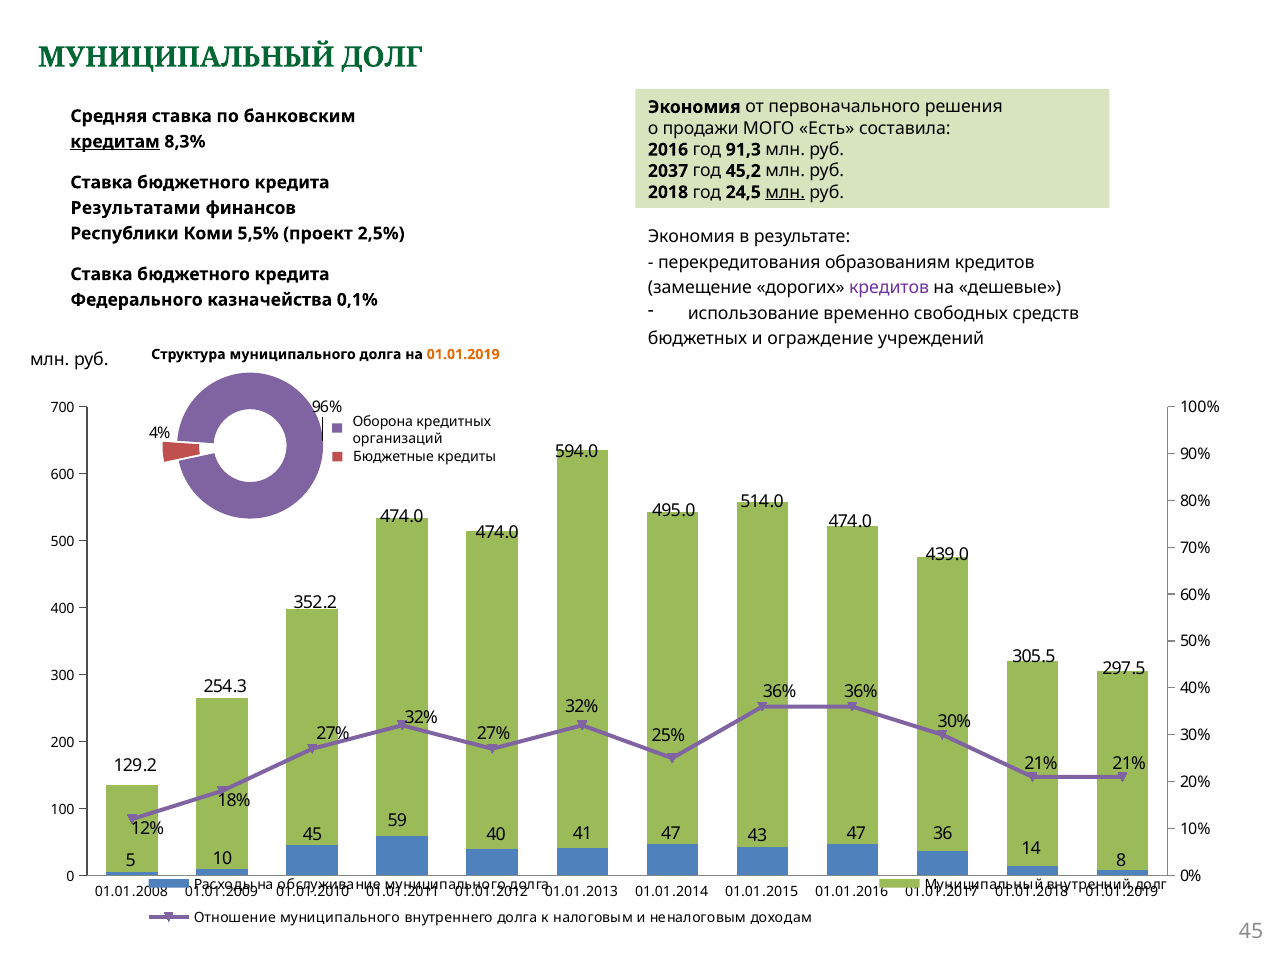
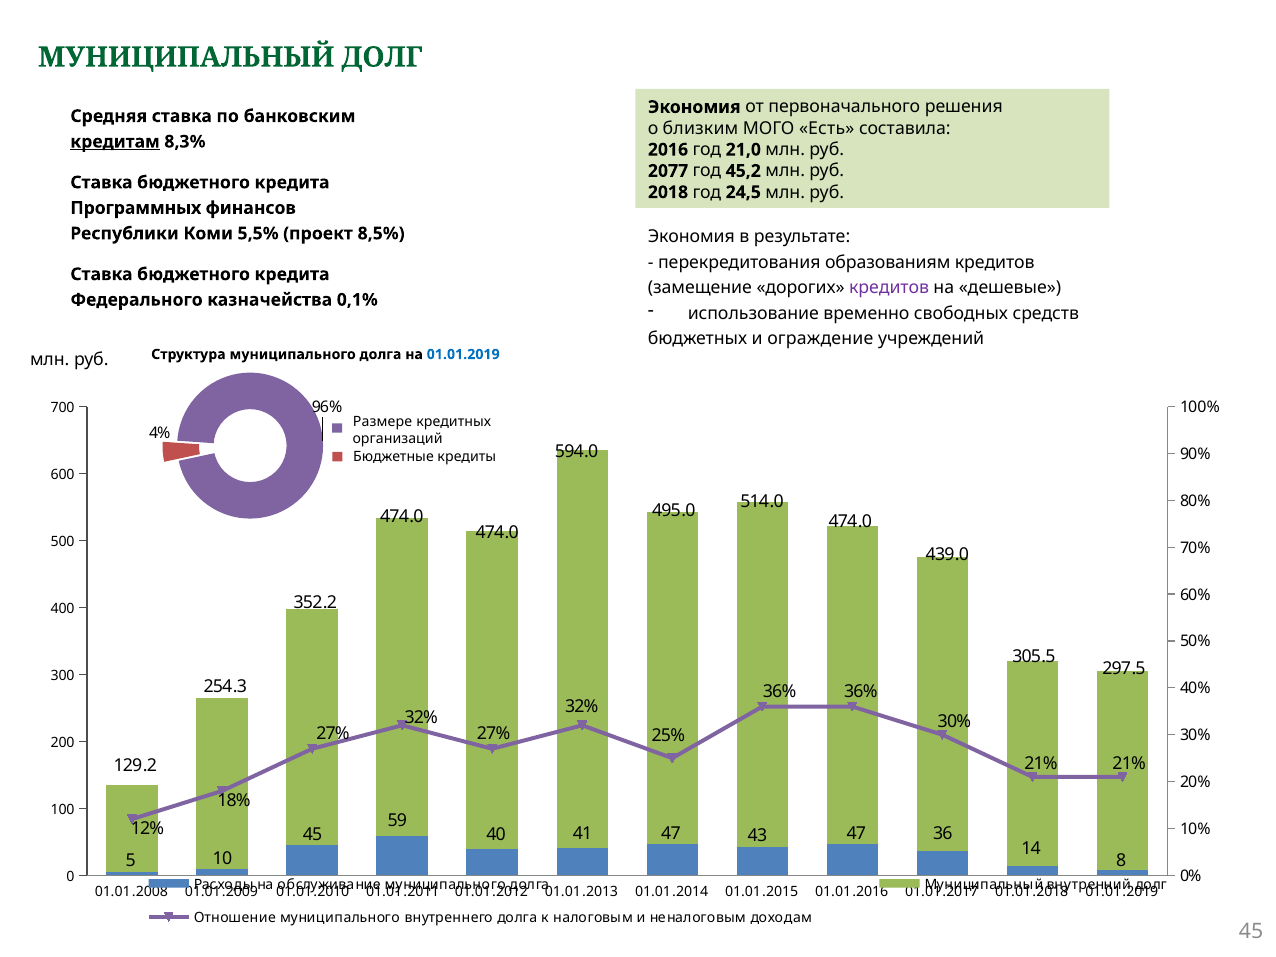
продажи: продажи -> близким (701, 128)
91,3: 91,3 -> 21,0 (743, 150)
2037: 2037 -> 2077 (668, 171)
млн underline: present -> none (785, 192)
Результатами: Результатами -> Программных (136, 208)
2,5%: 2,5% -> 8,5% (381, 234)
01.01.2019 colour: orange -> blue (463, 354)
Оборона: Оборона -> Размере (383, 422)
